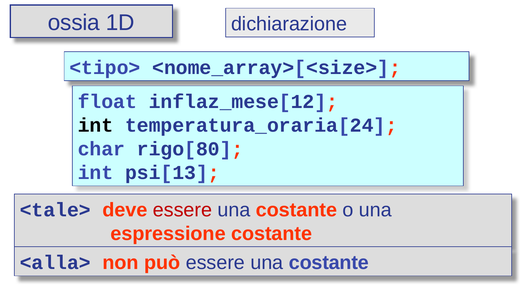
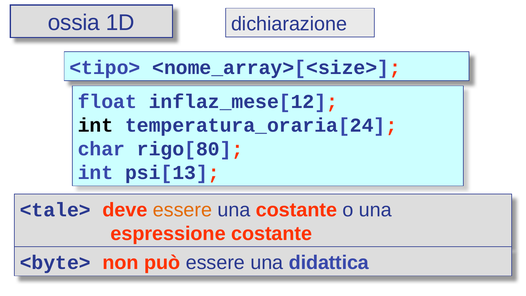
essere colour: red -> orange (182, 210)
<alla>: <alla> -> <byte> (55, 263)
può essere una costante: costante -> didattica (329, 263)
